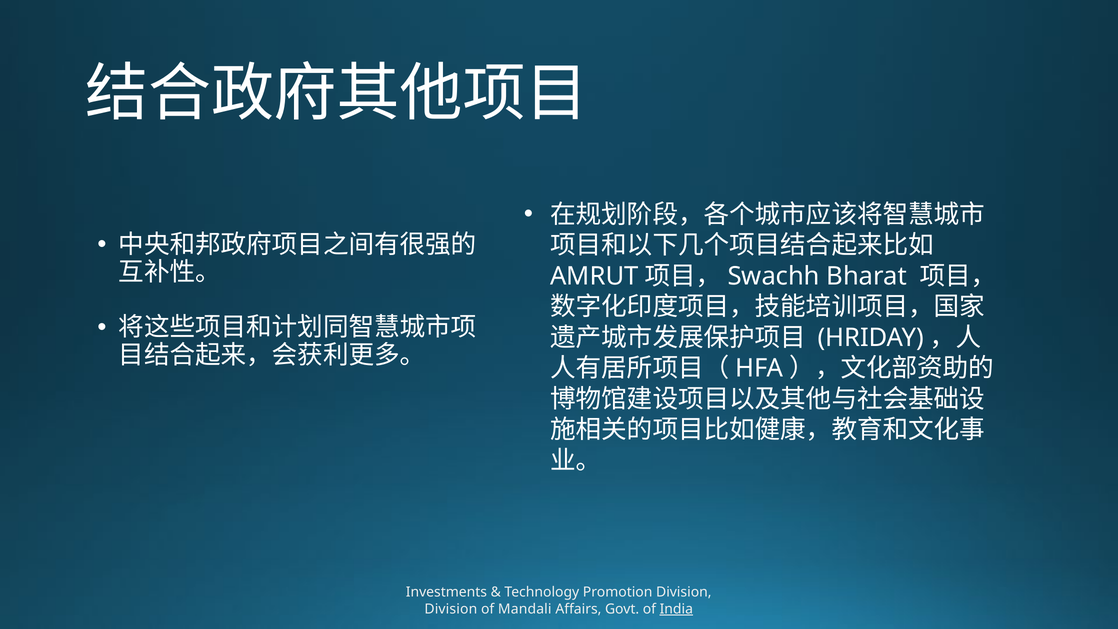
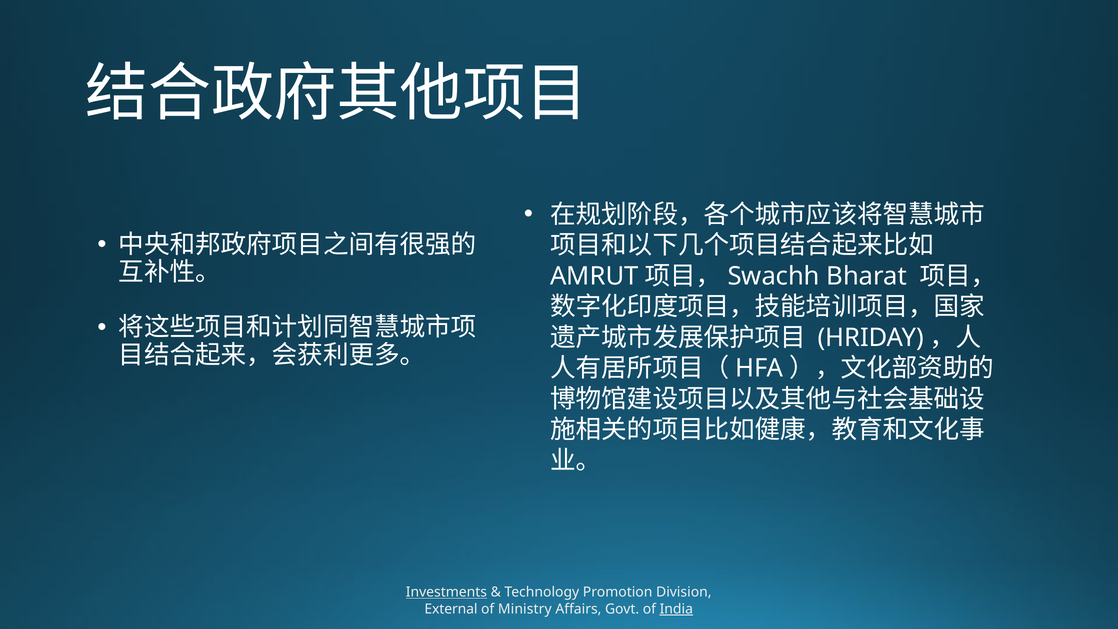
Investments underline: none -> present (446, 592)
Division: Division -> External (451, 609)
Mandali: Mandali -> Ministry (525, 609)
